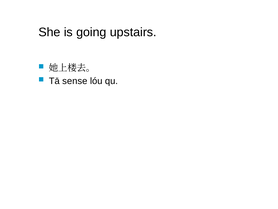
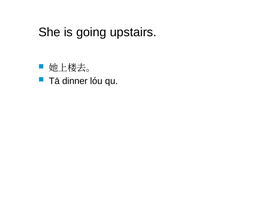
sense: sense -> dinner (75, 81)
